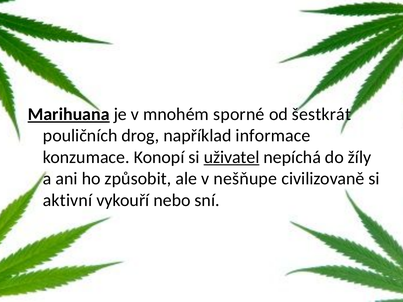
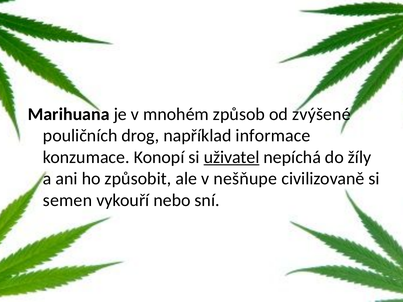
Marihuana underline: present -> none (69, 114)
sporné: sporné -> způsob (239, 114)
šestkrát: šestkrát -> zvýšené (322, 114)
aktivní: aktivní -> semen (68, 200)
